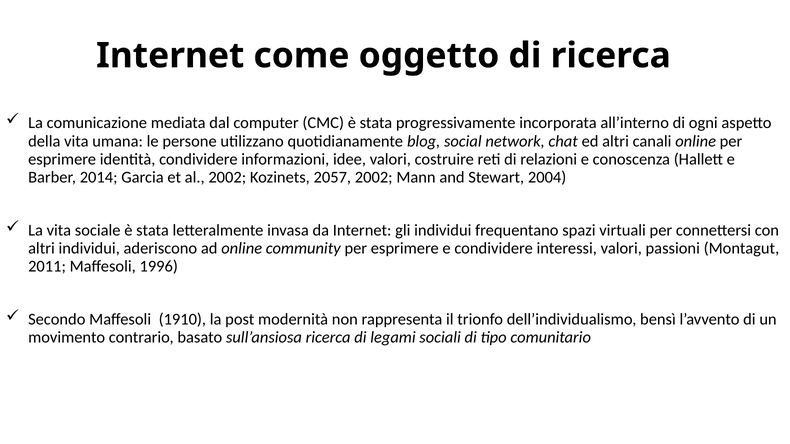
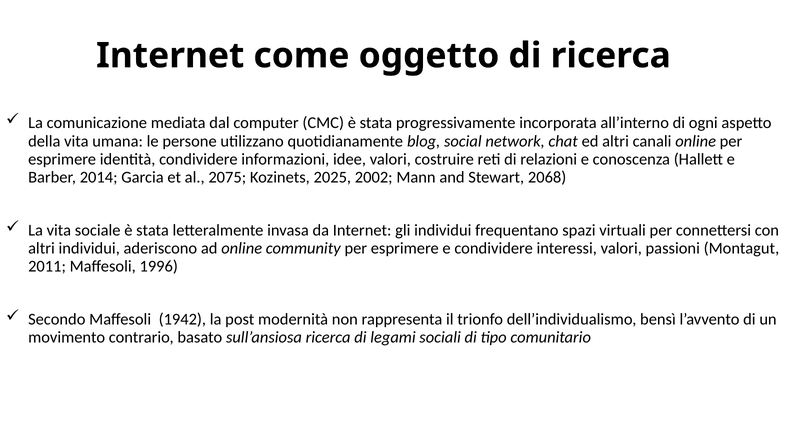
al 2002: 2002 -> 2075 (227, 178)
2057: 2057 -> 2025 (332, 178)
2004: 2004 -> 2068 (547, 178)
1910: 1910 -> 1942 (182, 319)
